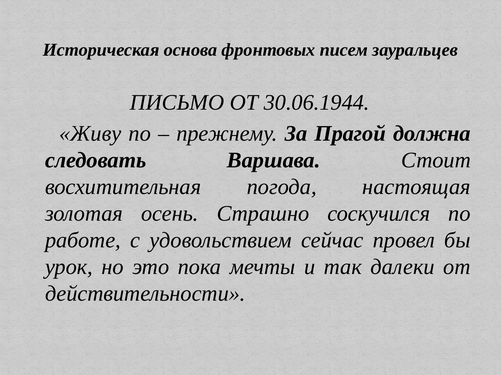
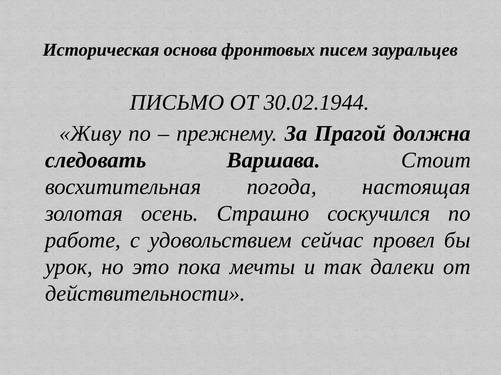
30.06.1944: 30.06.1944 -> 30.02.1944 (317, 103)
